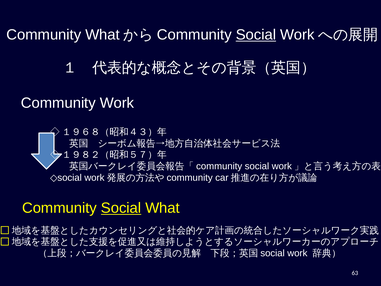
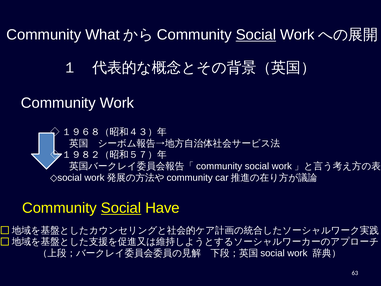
Social What: What -> Have (162, 208)
